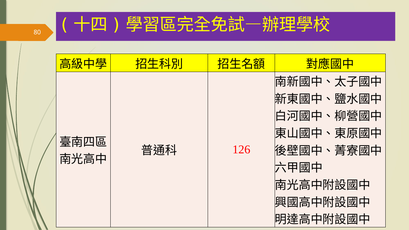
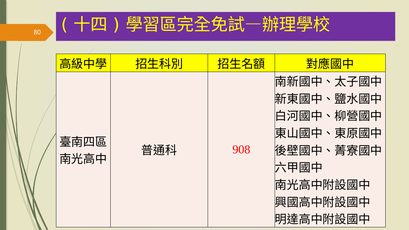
126: 126 -> 908 (241, 150)
